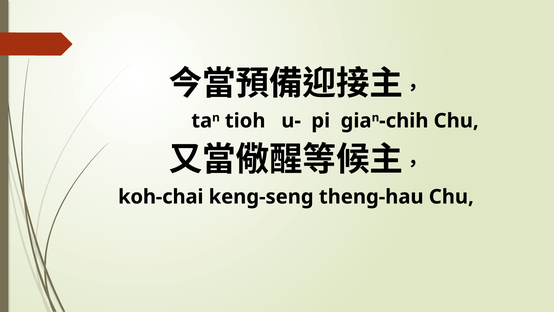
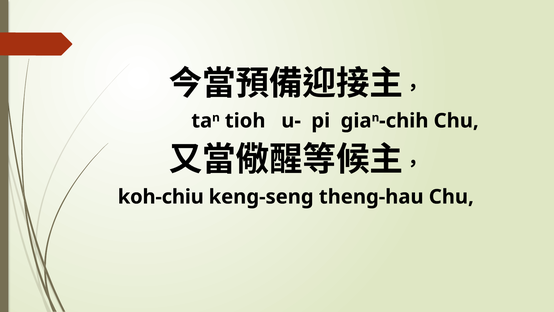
koh-chai: koh-chai -> koh-chiu (161, 197)
